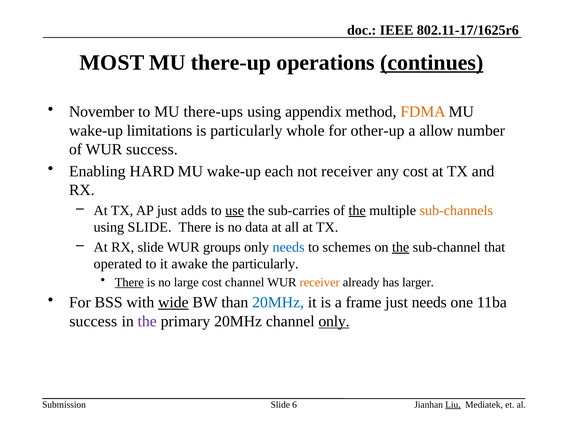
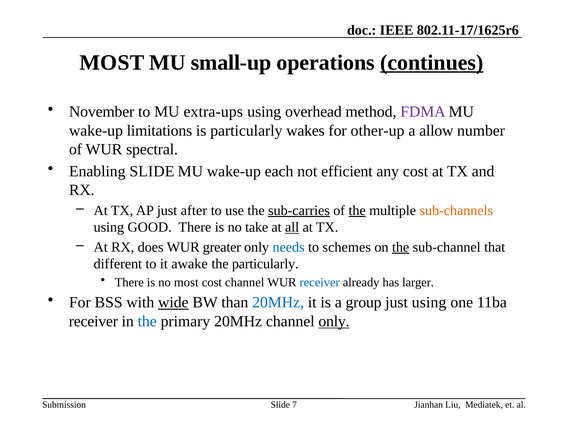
there-up: there-up -> small-up (231, 63)
there-ups: there-ups -> extra-ups (213, 112)
appendix: appendix -> overhead (313, 112)
FDMA colour: orange -> purple (423, 112)
whole: whole -> wakes (306, 131)
WUR success: success -> spectral (152, 149)
Enabling HARD: HARD -> SLIDE (152, 171)
not receiver: receiver -> efficient (347, 171)
adds: adds -> after (194, 211)
use underline: present -> none (235, 211)
sub-carries underline: none -> present (299, 211)
using SLIDE: SLIDE -> GOOD (150, 227)
data: data -> take (257, 227)
all underline: none -> present (292, 227)
RX slide: slide -> does (151, 247)
groups: groups -> greater (222, 247)
operated: operated -> different (118, 264)
There underline: present -> none (129, 282)
no large: large -> most (186, 282)
receiver colour: orange -> blue (320, 282)
frame: frame -> group (364, 303)
just needs: needs -> using (429, 303)
success: success -> receiver (93, 321)
the colour: purple -> blue (147, 321)
6: 6 -> 7 (295, 405)
Liu underline: present -> none (453, 405)
